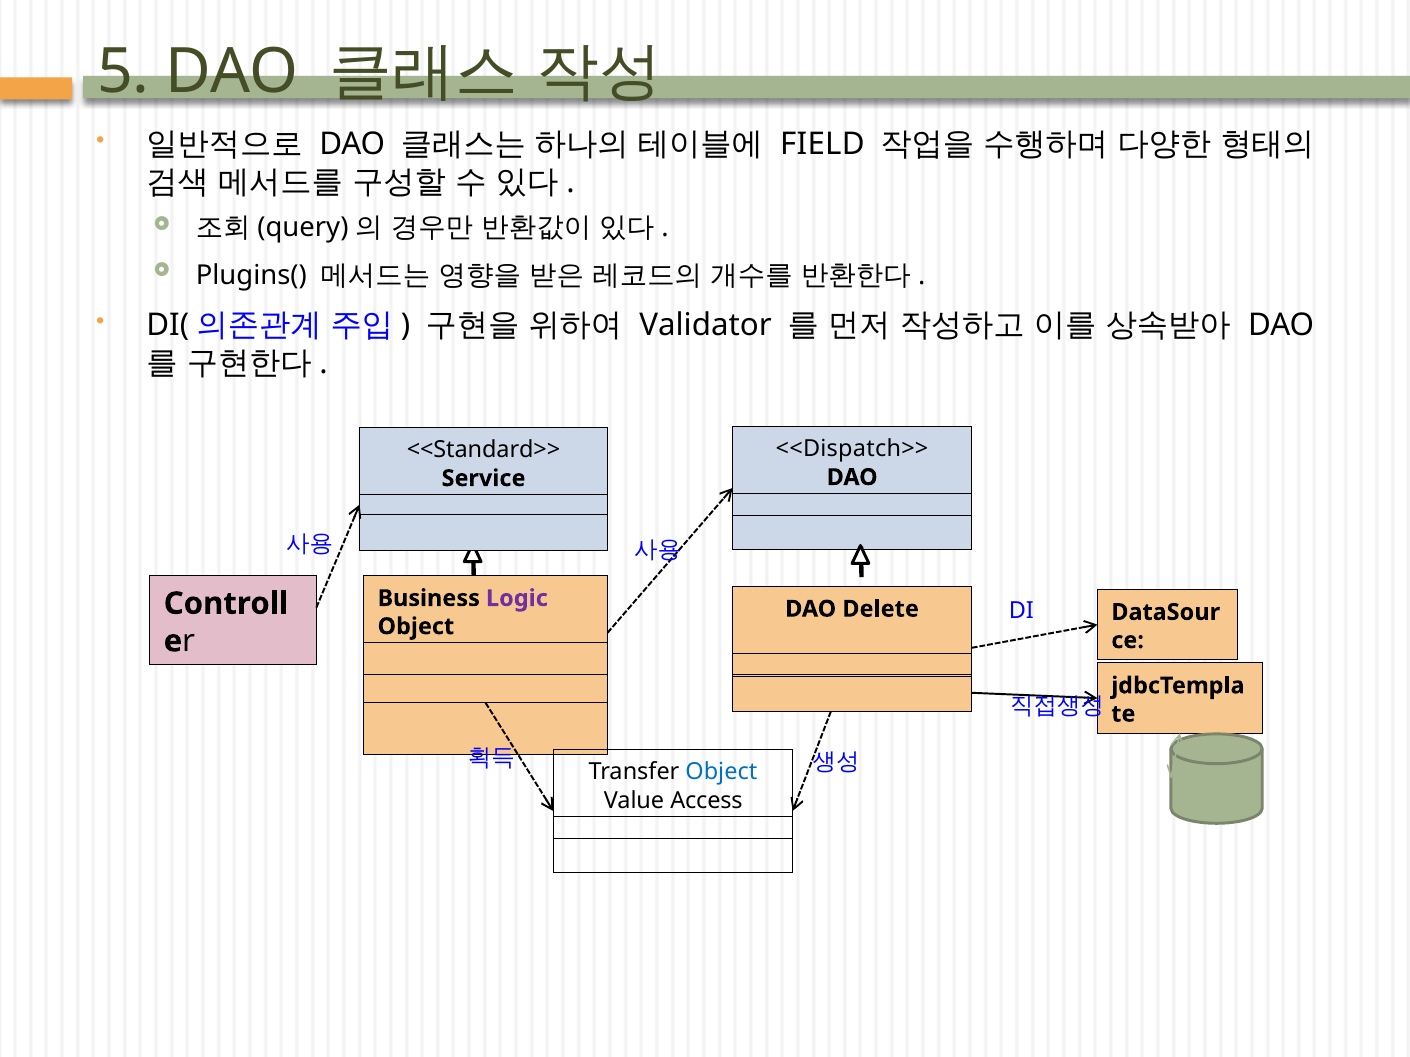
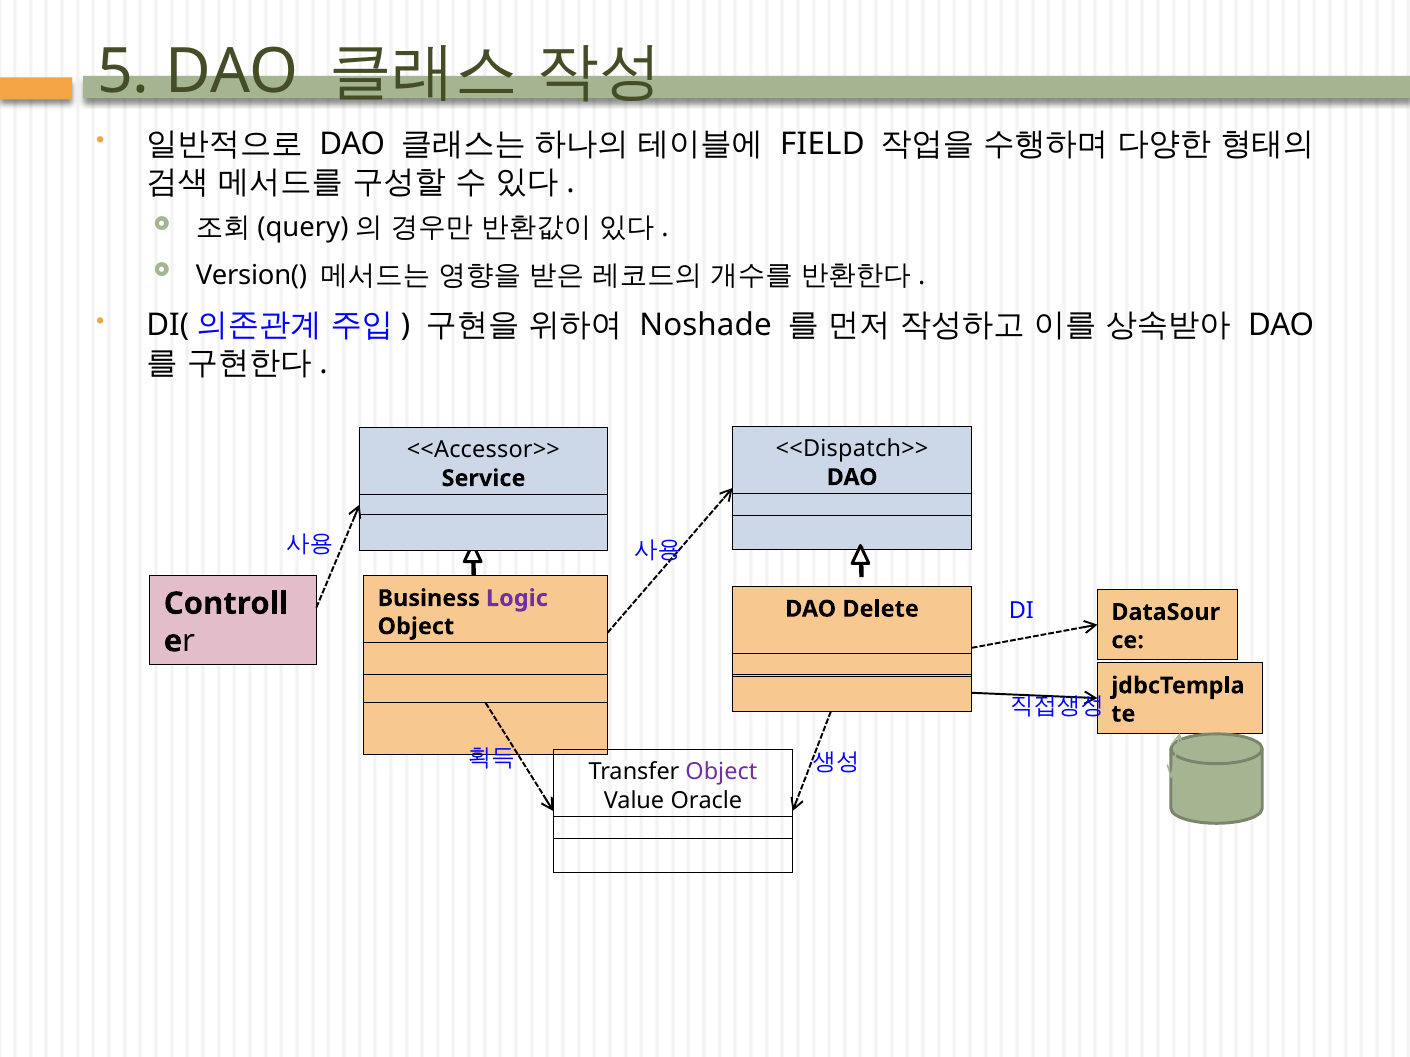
Plugins(: Plugins( -> Version( (251, 275)
Validator: Validator -> Noshade (705, 325)
<<Standard>>: <<Standard>> -> <<Accessor>> (483, 450)
Object colour: blue -> purple (721, 773)
Access: Access -> Oracle (706, 801)
